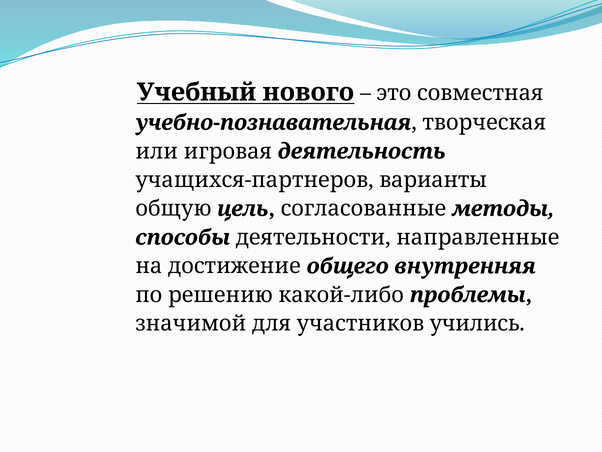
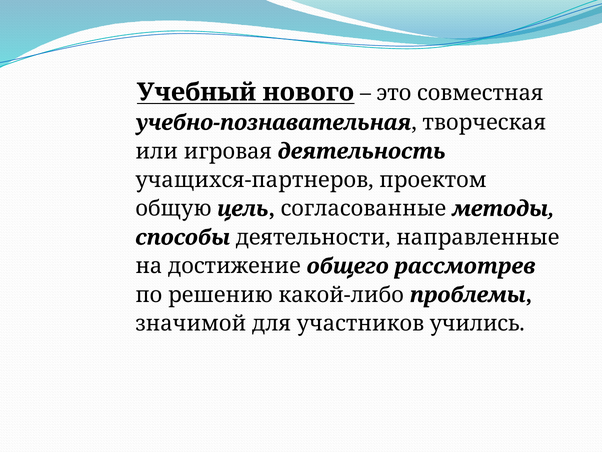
варианты: варианты -> проектом (433, 180)
внутренняя: внутренняя -> рассмотрев (465, 266)
